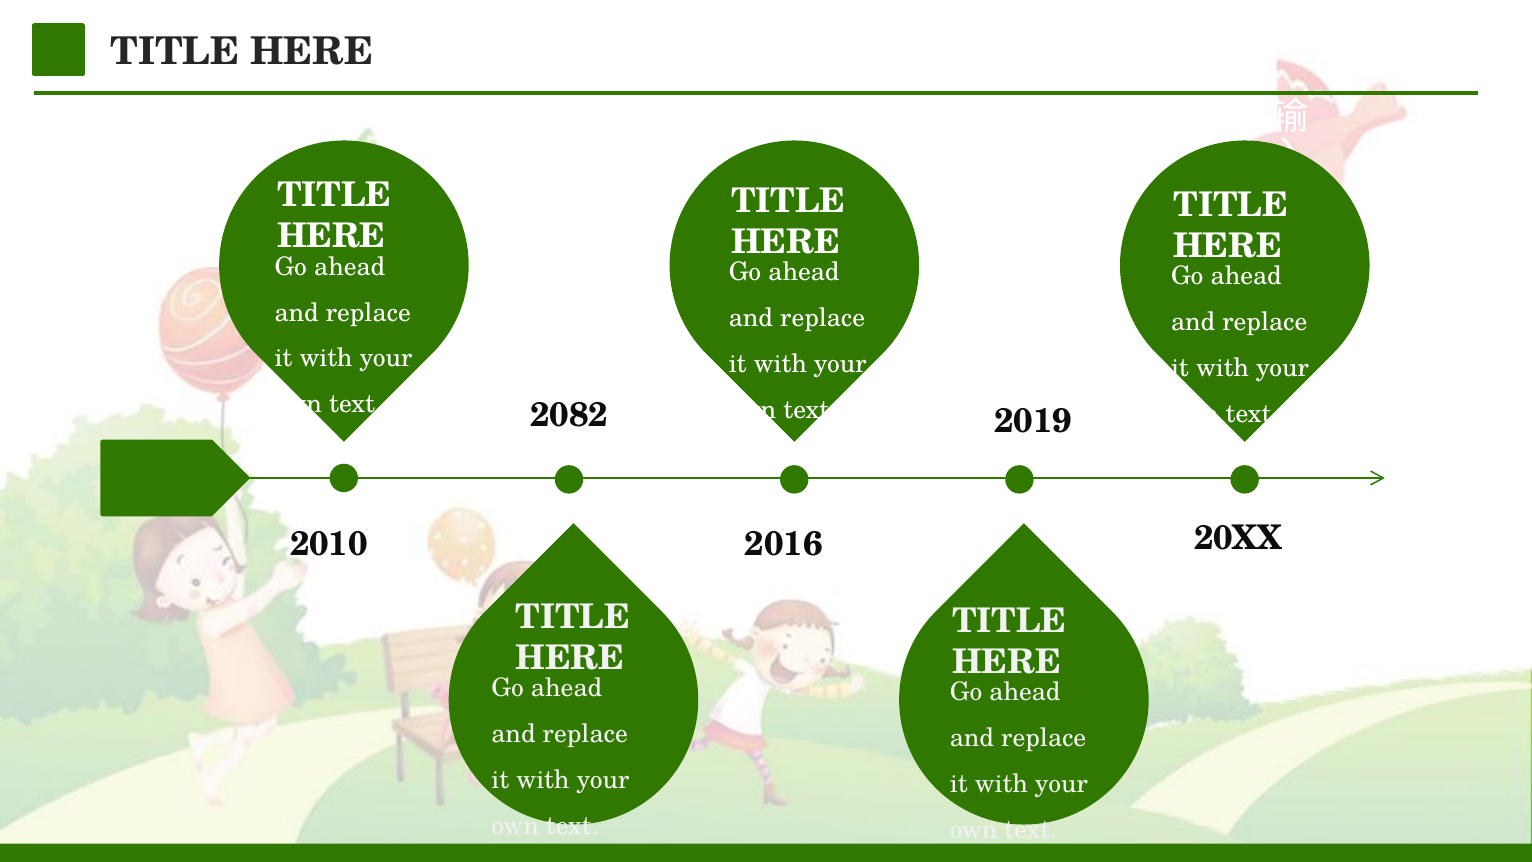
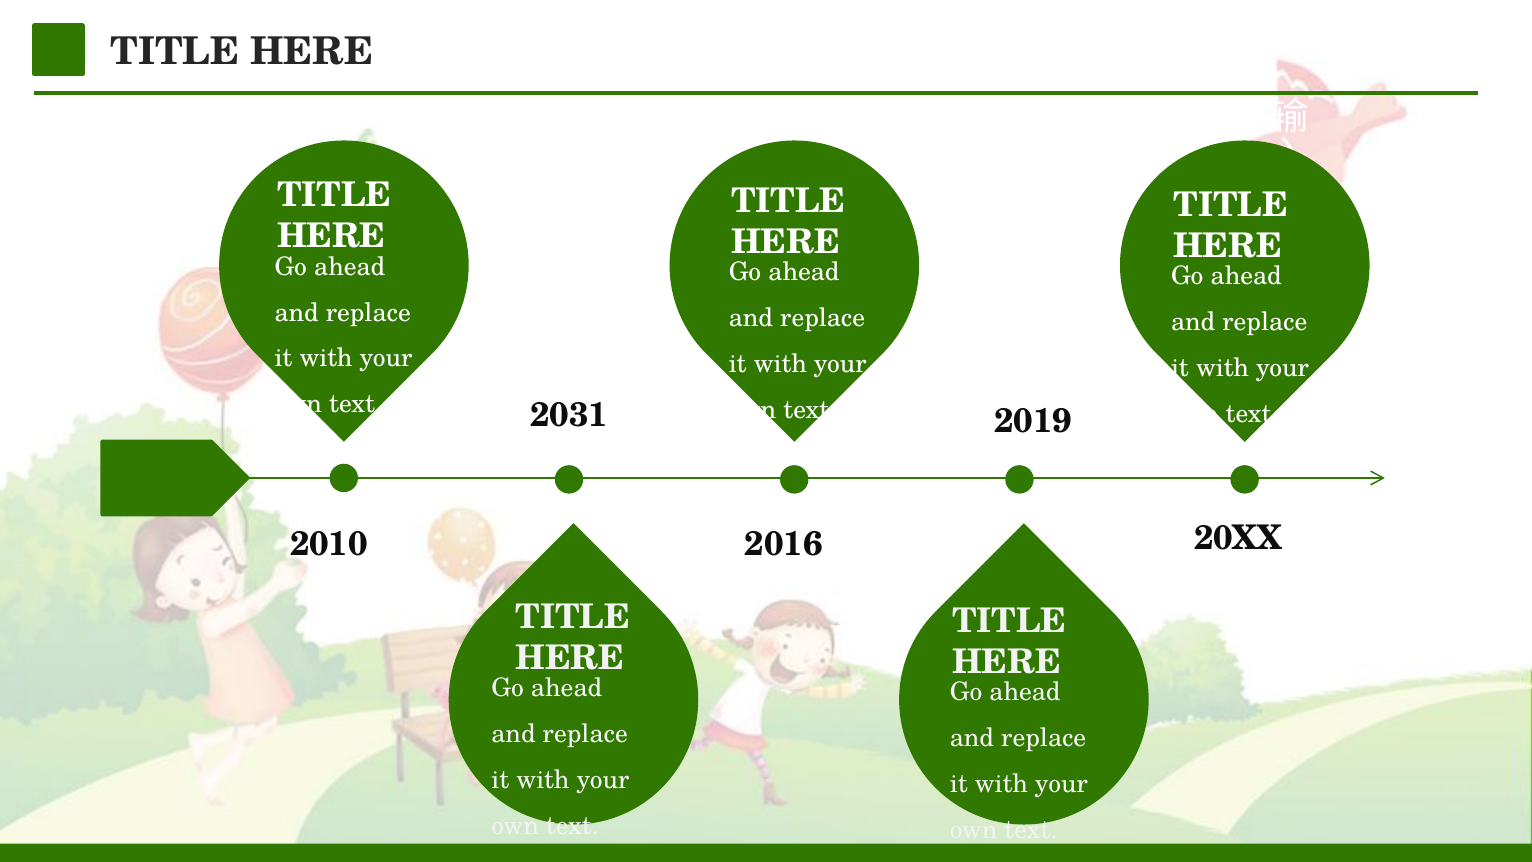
2082: 2082 -> 2031 (569, 415)
